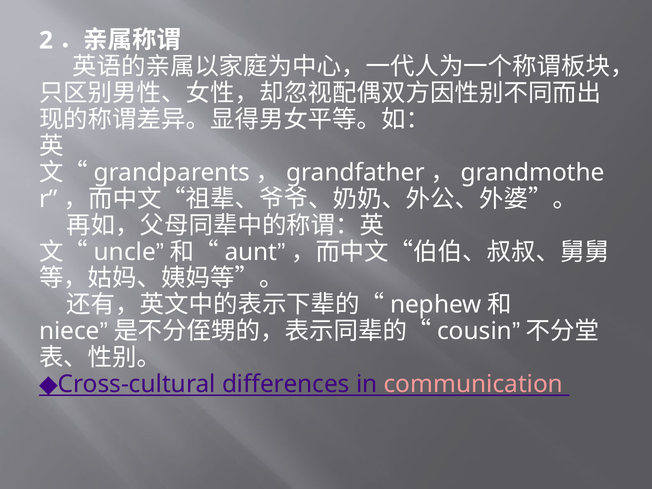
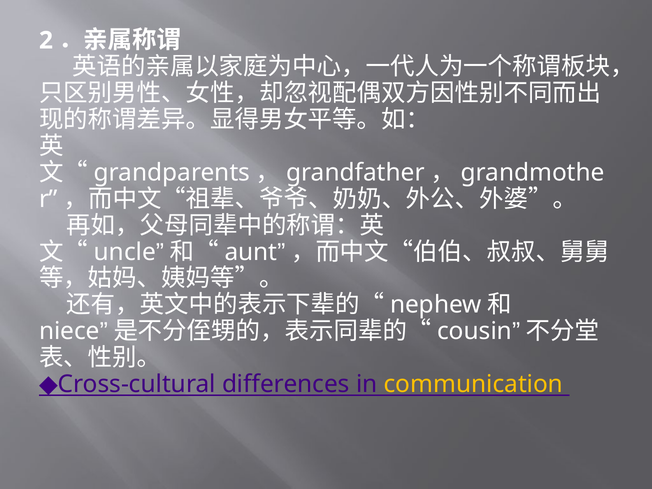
communication colour: pink -> yellow (473, 384)
